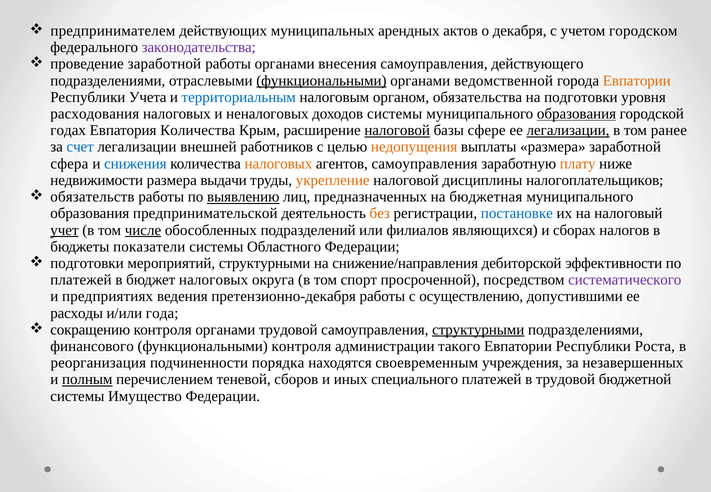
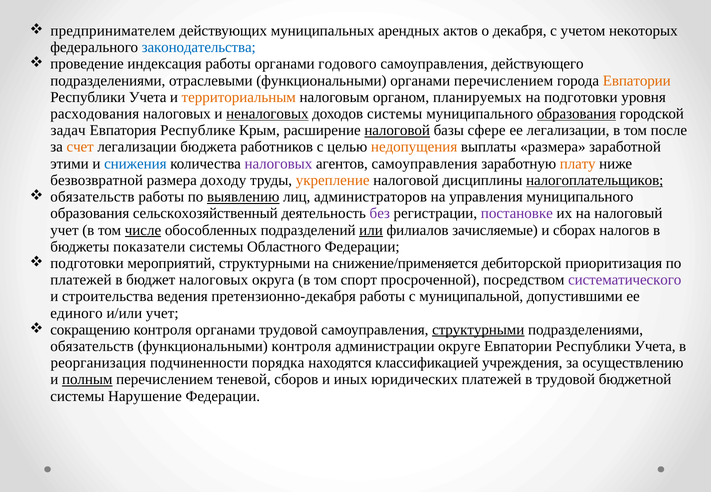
городском: городском -> некоторых (643, 31)
законодательства colour: purple -> blue (199, 47)
проведение заработной: заработной -> индексация (164, 64)
внесения: внесения -> годового (347, 64)
функциональными underline: present -> none (321, 81)
органами ведомственной: ведомственной -> перечислением (504, 81)
территориальным colour: blue -> orange (239, 97)
обязательства: обязательства -> планируемых (477, 97)
неналоговых underline: none -> present (267, 114)
годах: годах -> задач (68, 130)
Евпатория Количества: Количества -> Республике (198, 130)
легализации underline: present -> none (568, 130)
ранее: ранее -> после (669, 130)
счет colour: blue -> orange (80, 147)
внешней: внешней -> бюджета (208, 147)
сфера: сфера -> этими (70, 164)
налоговых colour: orange -> purple (278, 164)
недвижимости: недвижимости -> безвозвратной (97, 180)
выдачи: выдачи -> доходу (223, 180)
налогоплательщиков underline: none -> present (595, 180)
предназначенных: предназначенных -> администраторов (370, 197)
бюджетная: бюджетная -> управления (486, 197)
предпринимательской: предпринимательской -> сельскохозяйственный (205, 214)
без colour: orange -> purple (380, 214)
постановке colour: blue -> purple (517, 214)
учет underline: present -> none (64, 230)
или underline: none -> present (371, 230)
являющихся: являющихся -> зачисляемые (495, 230)
снижение/направления: снижение/направления -> снижение/применяется (405, 263)
эффективности: эффективности -> приоритизация (614, 263)
предприятиях: предприятиях -> строительства (108, 297)
осуществлению: осуществлению -> муниципальной (471, 297)
расходы: расходы -> единого (76, 313)
и/или года: года -> учет (162, 313)
финансового: финансового -> обязательств (92, 346)
такого: такого -> округе (459, 346)
Роста: Роста -> Учета (655, 346)
своевременным: своевременным -> классификацией (427, 363)
незавершенных: незавершенных -> осуществлению (633, 363)
специального: специального -> юридических (415, 380)
Имущество: Имущество -> Нарушение (145, 396)
